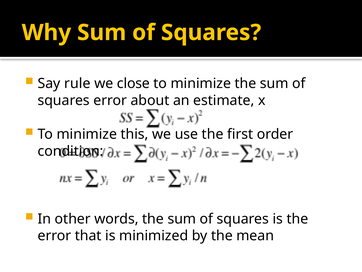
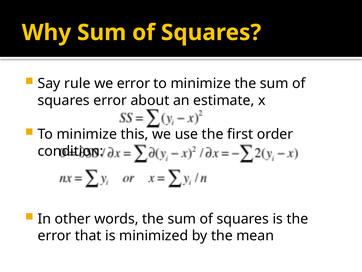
we close: close -> error (133, 83)
